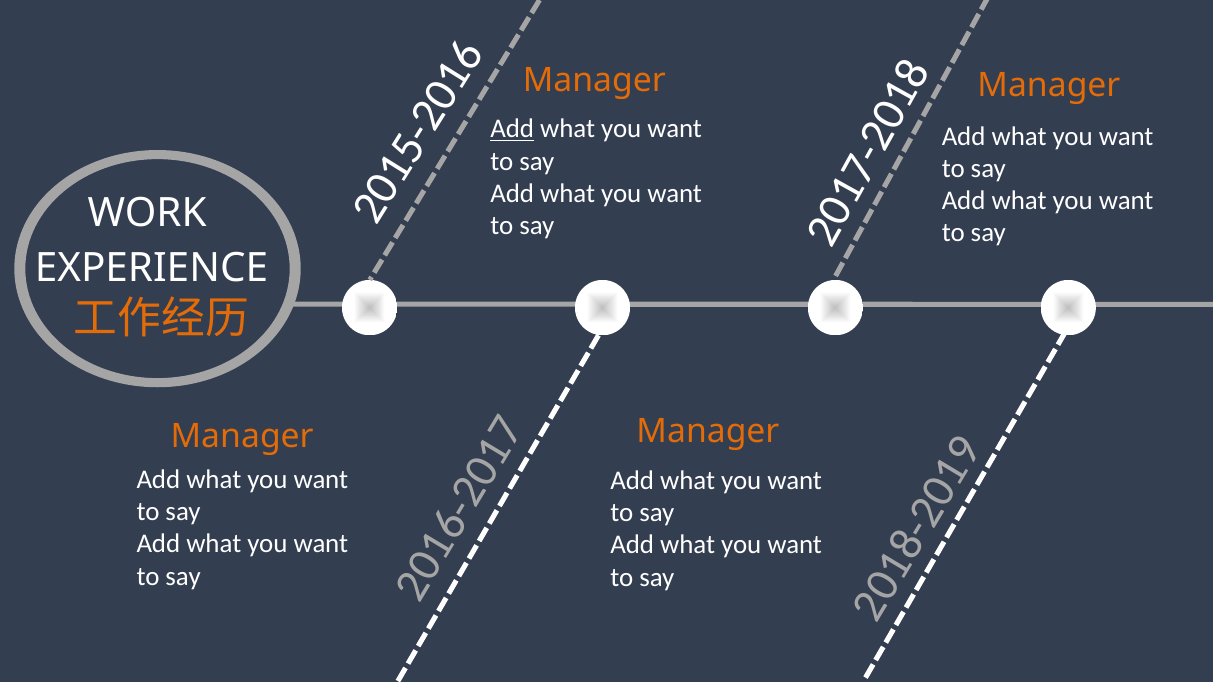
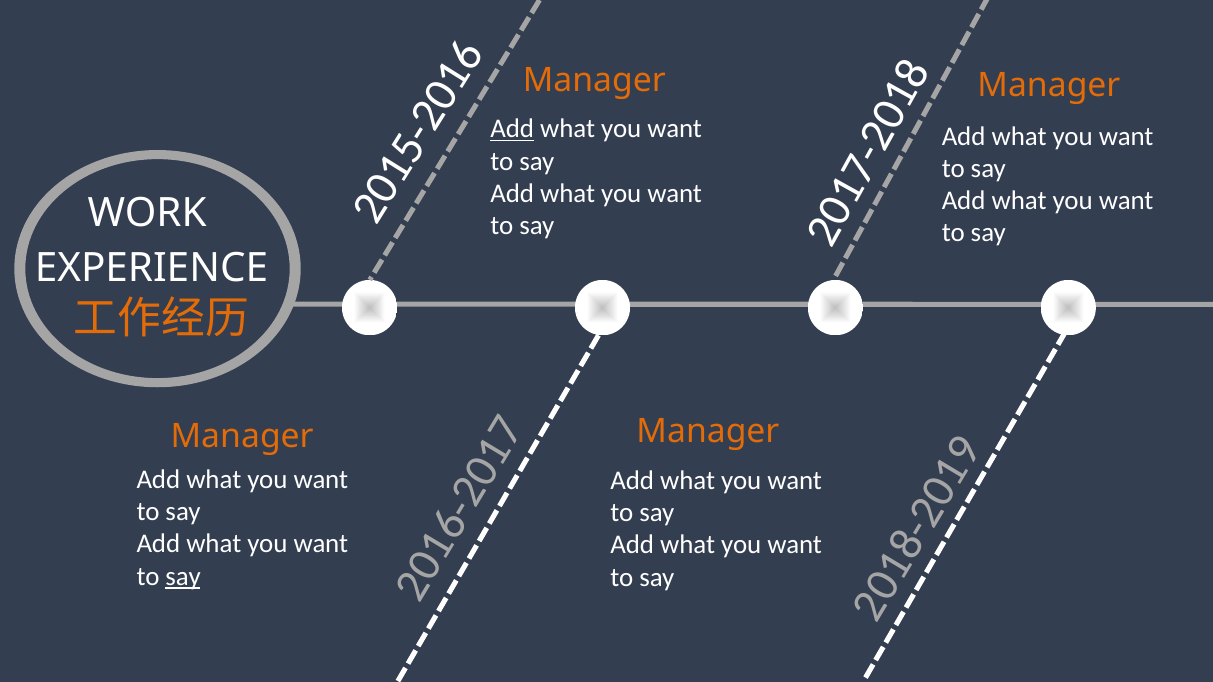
say underline: none -> present (183, 577)
